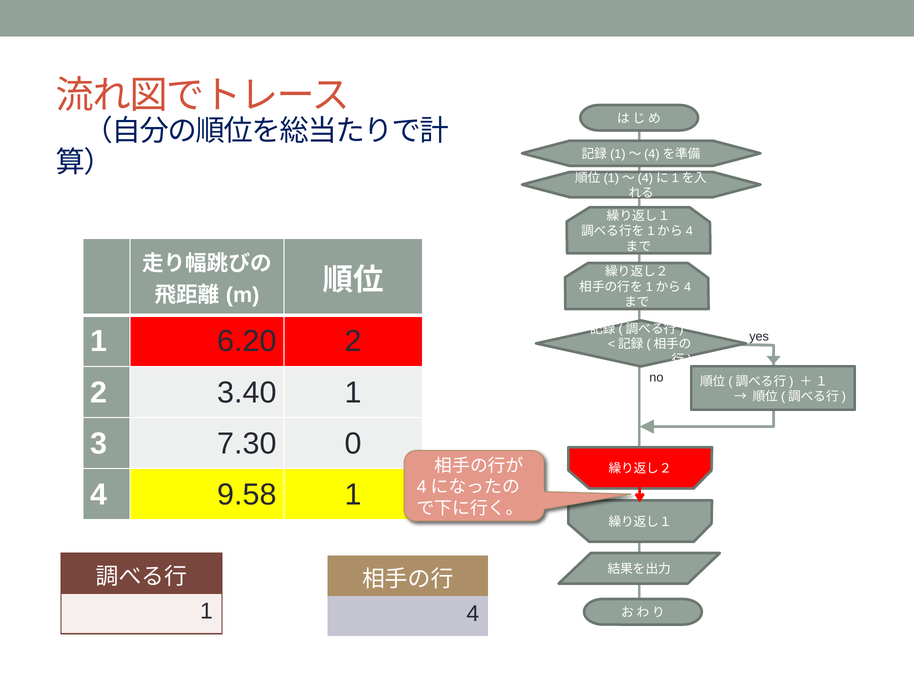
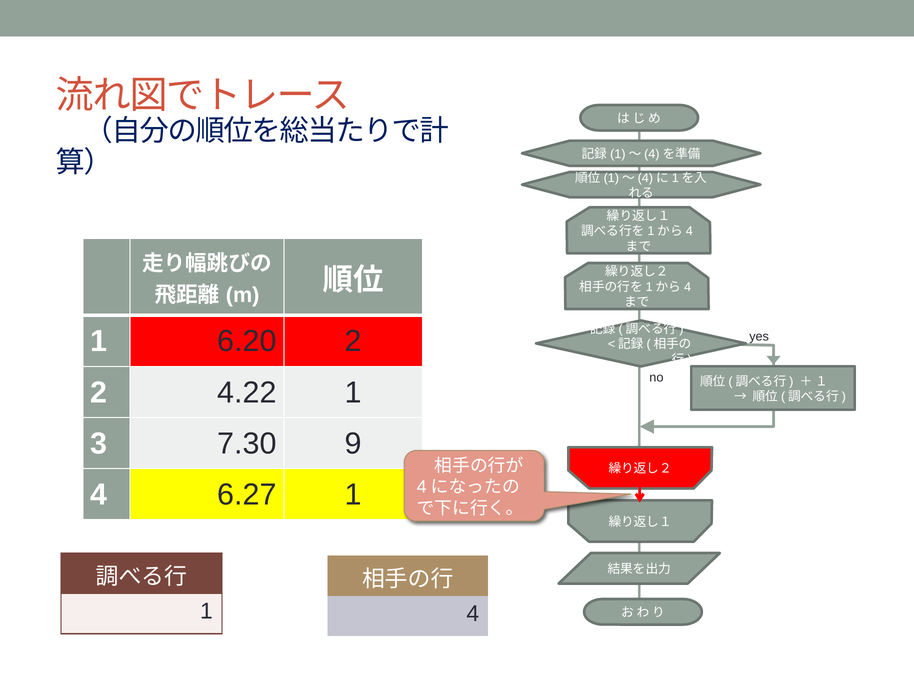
3.40: 3.40 -> 4.22 (247, 393)
0: 0 -> 9 (353, 444)
9.58: 9.58 -> 6.27 (247, 495)
